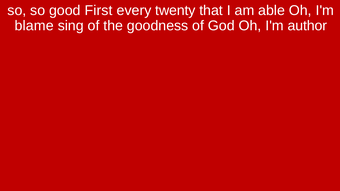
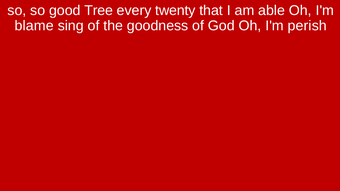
First: First -> Tree (99, 11)
author: author -> perish (307, 26)
